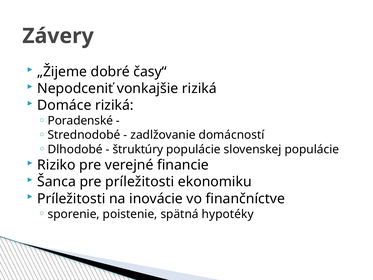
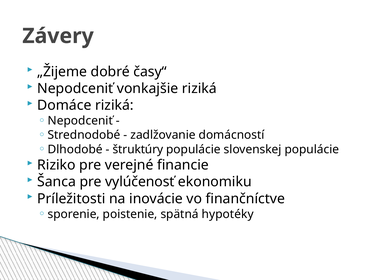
Poradenské: Poradenské -> Nepodceniť (80, 121)
pre príležitosti: príležitosti -> vylúčenosť (140, 182)
